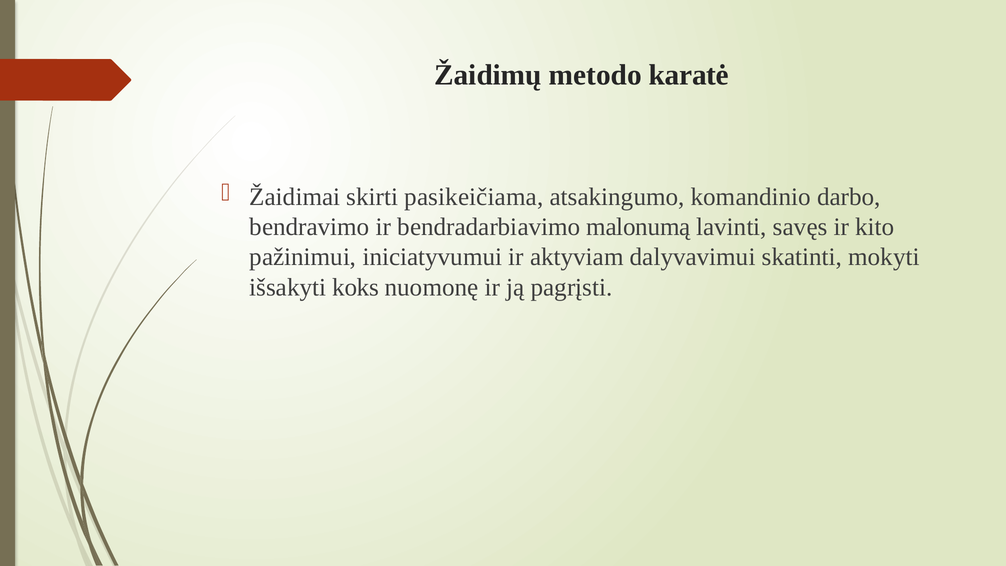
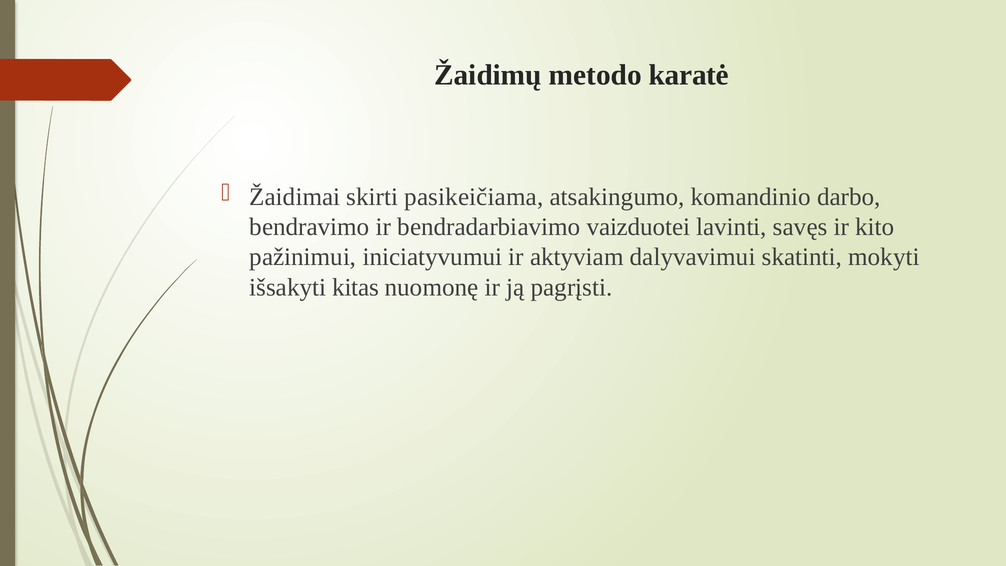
malonumą: malonumą -> vaizduotei (638, 227)
koks: koks -> kitas (356, 287)
